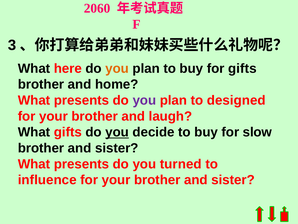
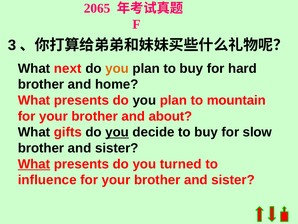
2060: 2060 -> 2065 (97, 8)
here: here -> next (68, 68)
for gifts: gifts -> hard (242, 68)
you colour: purple -> black (144, 100)
designed: designed -> mountain (236, 100)
laugh: laugh -> about (170, 116)
What underline: none -> present (34, 164)
